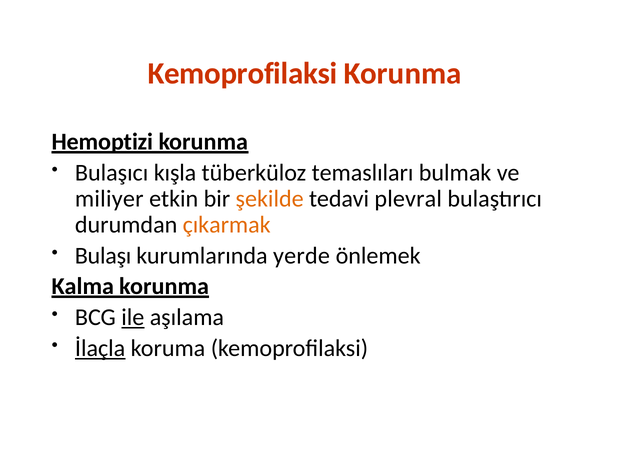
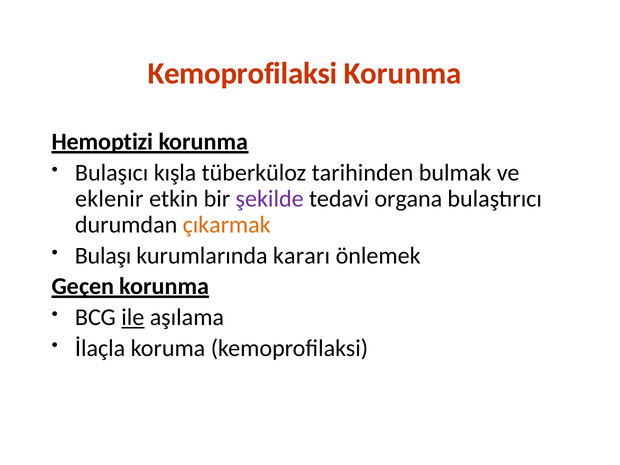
temaslıları: temaslıları -> tarihinden (363, 173)
miliyer: miliyer -> eklenir (109, 199)
şekilde colour: orange -> purple (270, 199)
plevral: plevral -> organa (408, 199)
yerde: yerde -> kararı (302, 256)
Kalma: Kalma -> Geçen (83, 286)
İlaçla underline: present -> none (100, 348)
